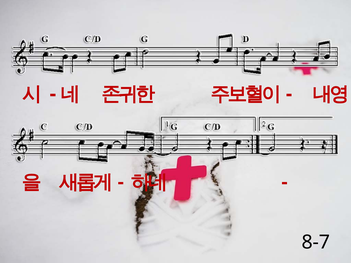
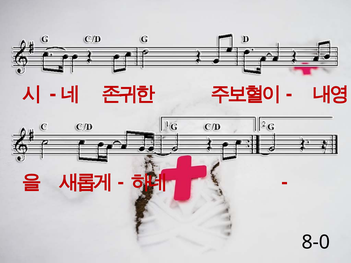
8-7: 8-7 -> 8-0 (316, 242)
